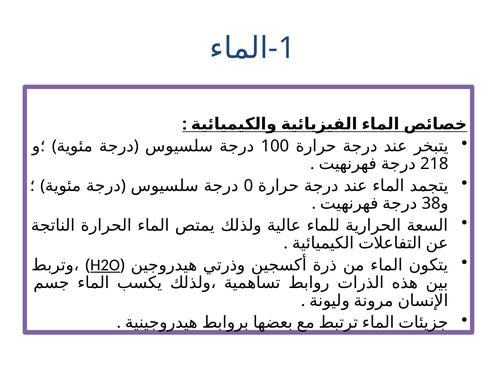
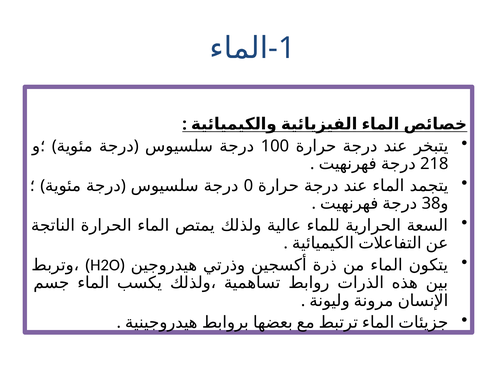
H2O underline: present -> none (105, 265)
